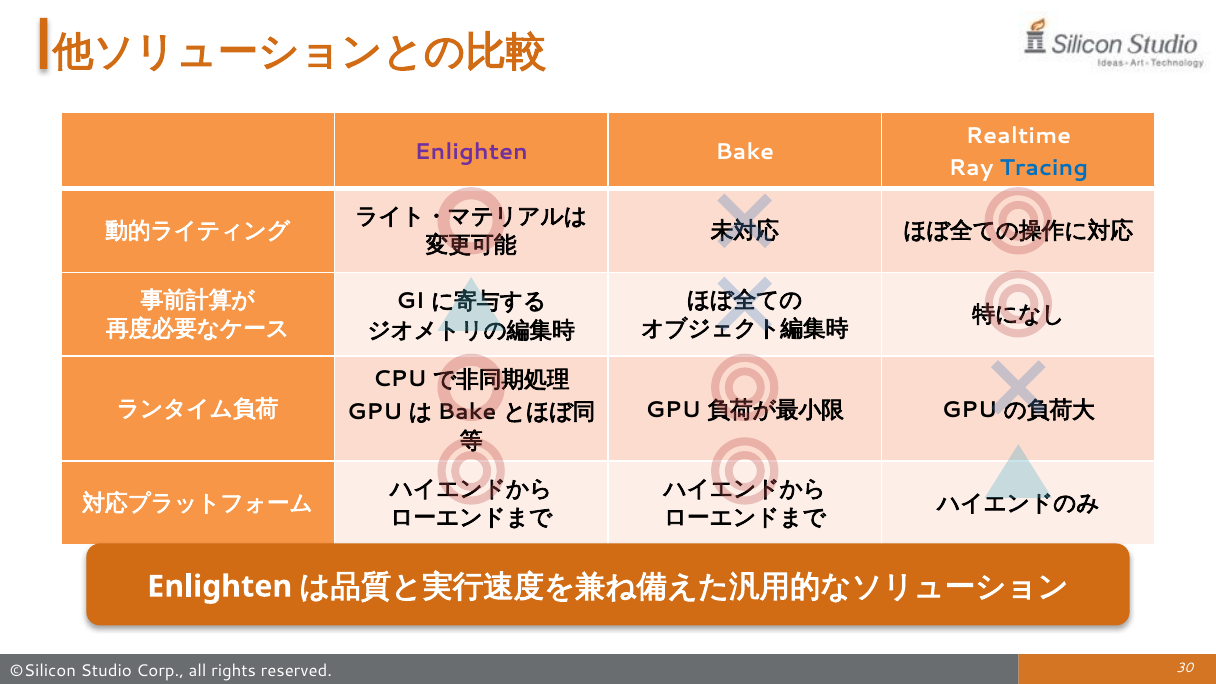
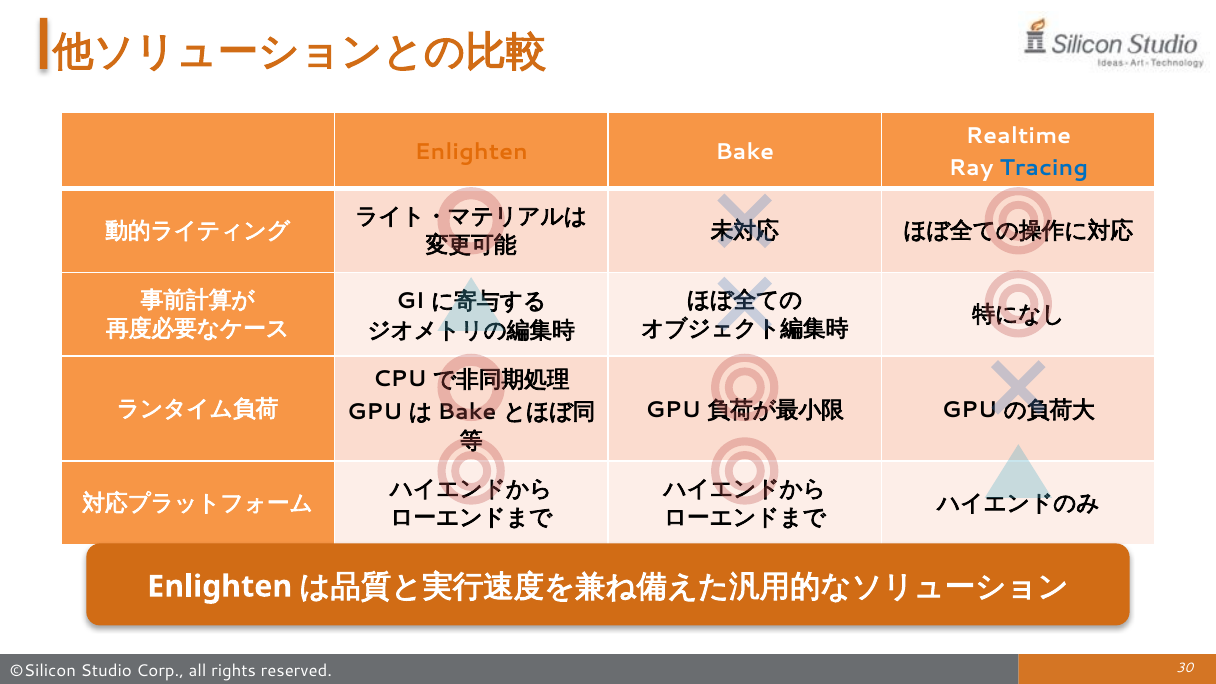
Enlighten colour: purple -> orange (471, 152)
